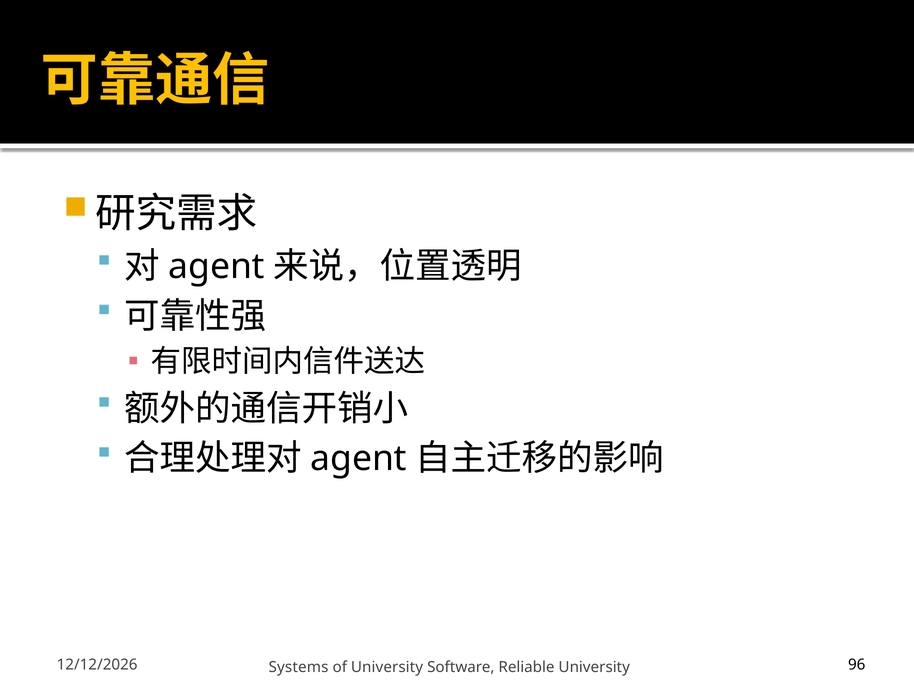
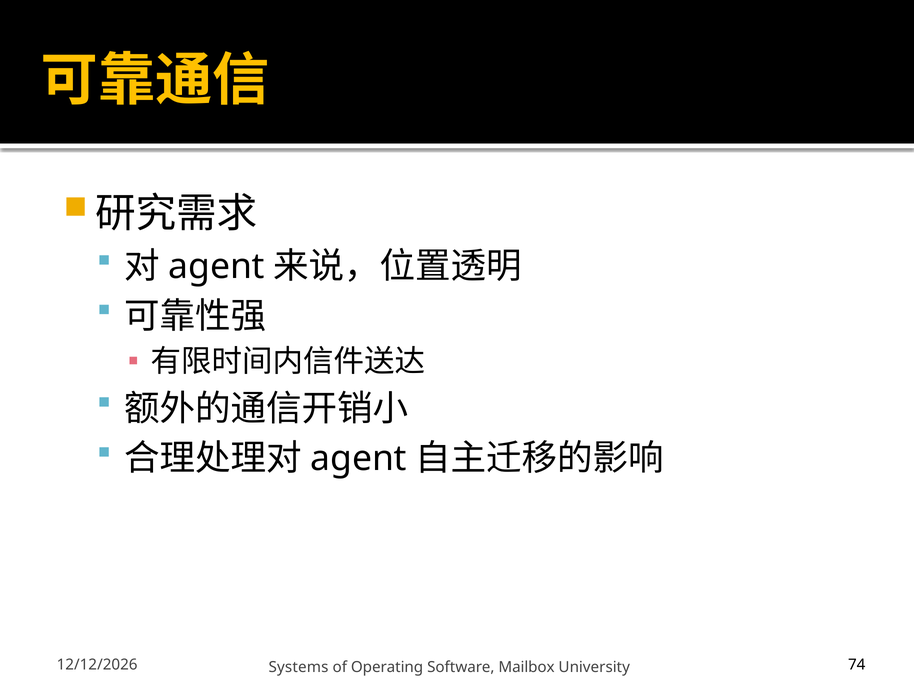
of University: University -> Operating (387, 667)
Reliable: Reliable -> Mailbox (527, 667)
96: 96 -> 74 (857, 664)
